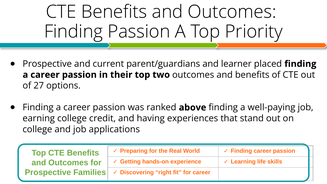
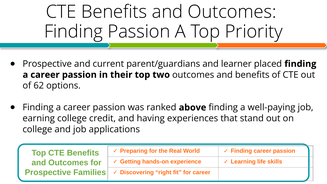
27: 27 -> 62 (39, 86)
